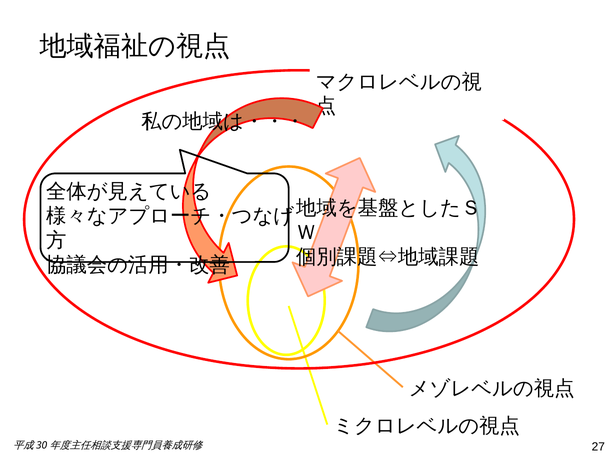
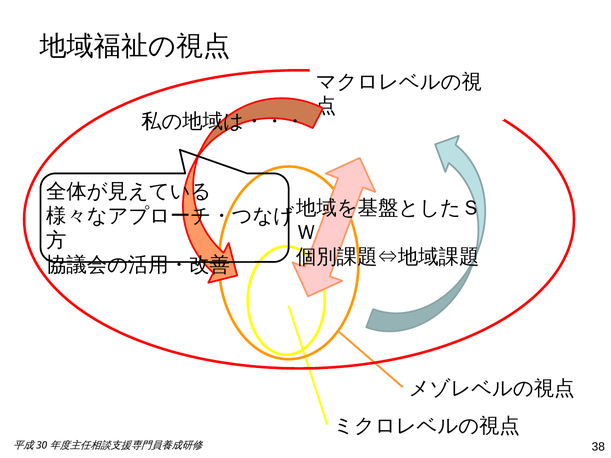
27: 27 -> 38 (598, 447)
